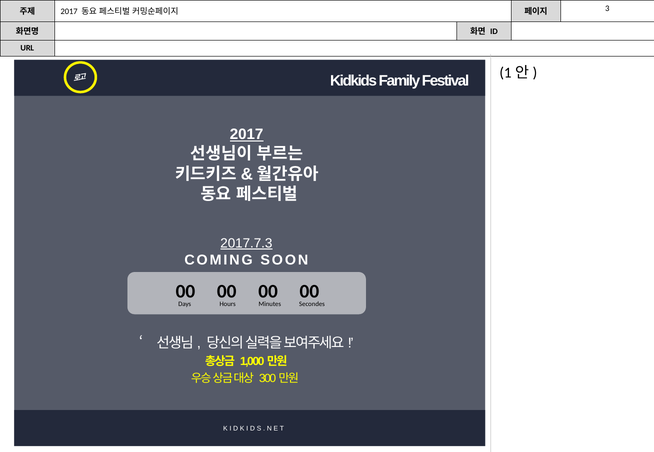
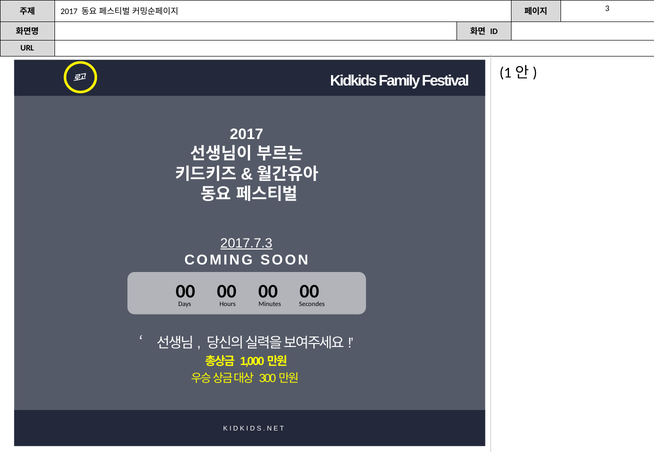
2017 underline: present -> none (247, 135)
